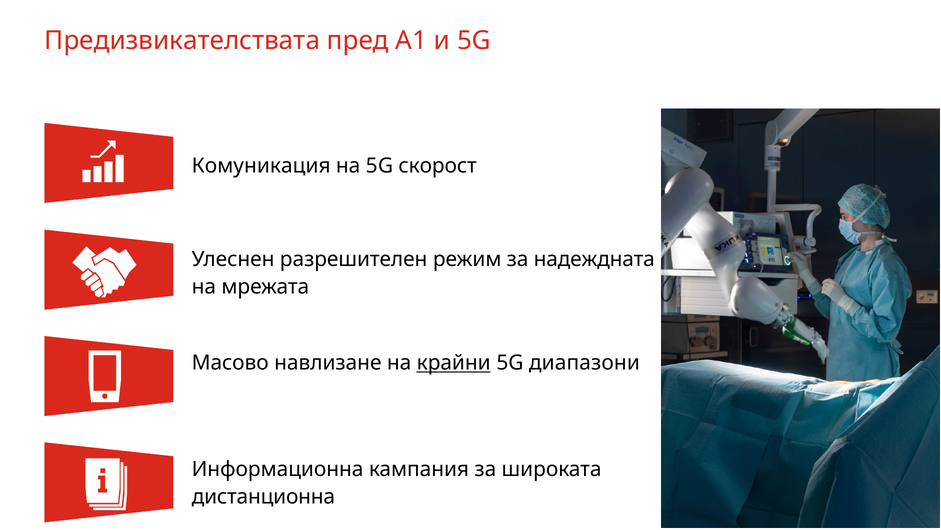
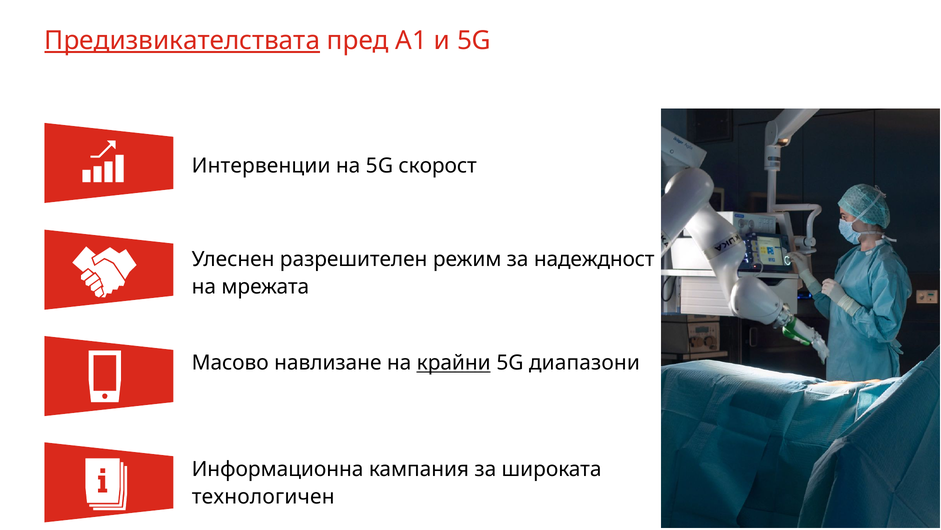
Предизвикателствата underline: none -> present (182, 41)
Комуникация: Комуникация -> Интервенции (261, 166)
надеждната: надеждната -> надеждност (594, 259)
дистанционна: дистанционна -> технологичен (263, 496)
